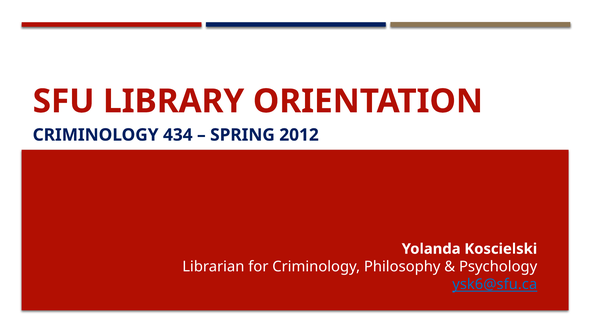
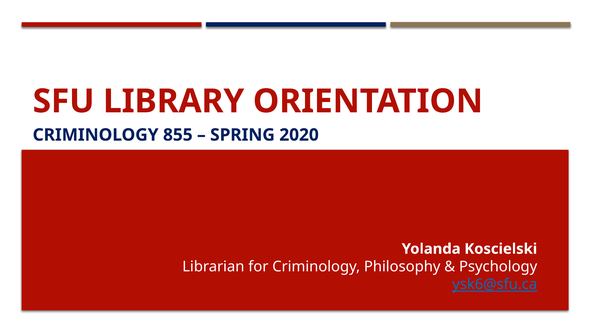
434: 434 -> 855 (178, 135)
2012: 2012 -> 2020 (299, 135)
